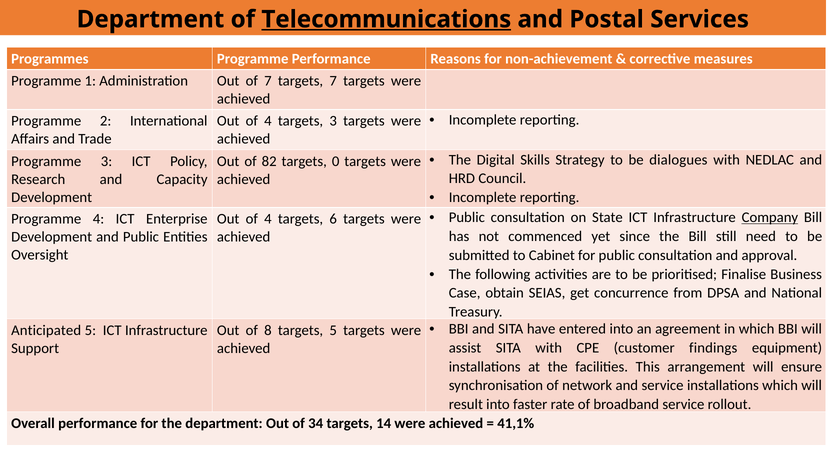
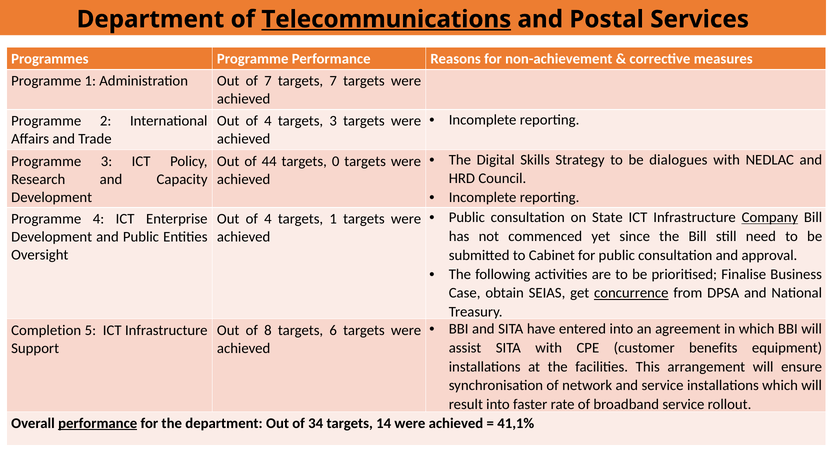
82: 82 -> 44 (269, 161)
targets 6: 6 -> 1 (333, 219)
concurrence underline: none -> present (631, 293)
Anticipated: Anticipated -> Completion (46, 330)
targets 5: 5 -> 6 (333, 330)
findings: findings -> benefits (713, 348)
performance underline: none -> present (98, 423)
